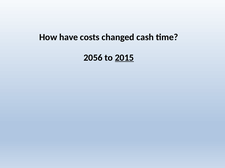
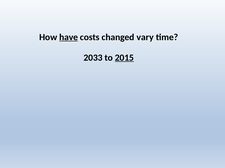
have underline: none -> present (69, 37)
cash: cash -> vary (145, 37)
2056: 2056 -> 2033 (93, 58)
